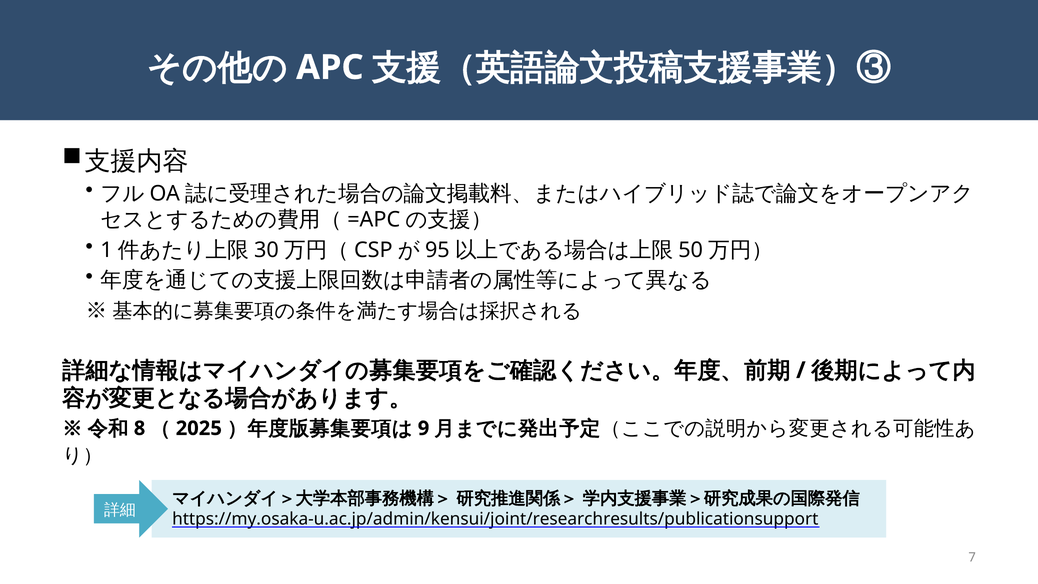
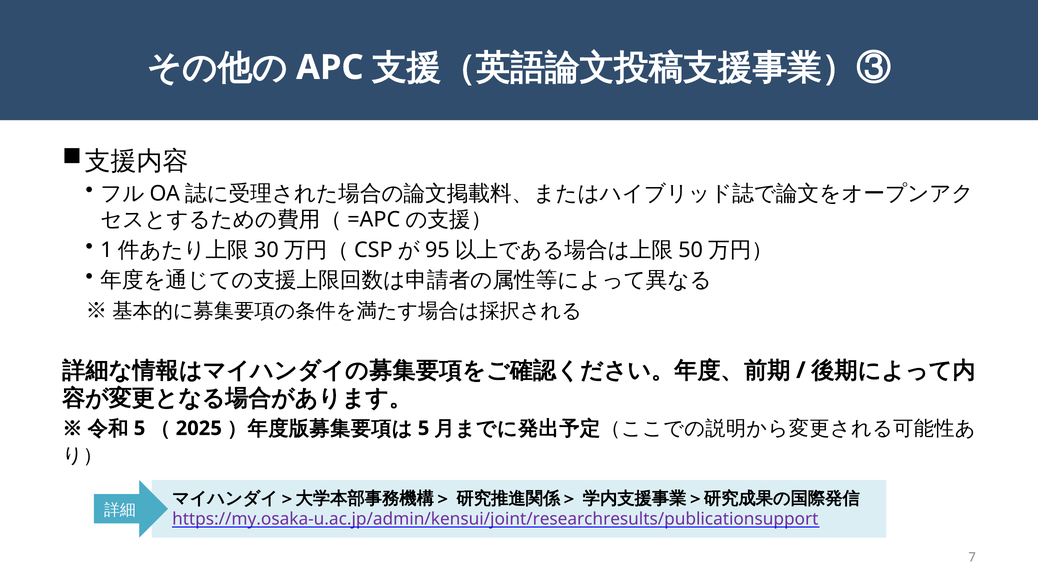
8: 8 -> 5 (140, 428)
9: 9 -> 5 (424, 428)
https://my.osaka-u.ac.jp/admin/kensui/joint/researchresults/publicationsupport colour: black -> purple (495, 519)
